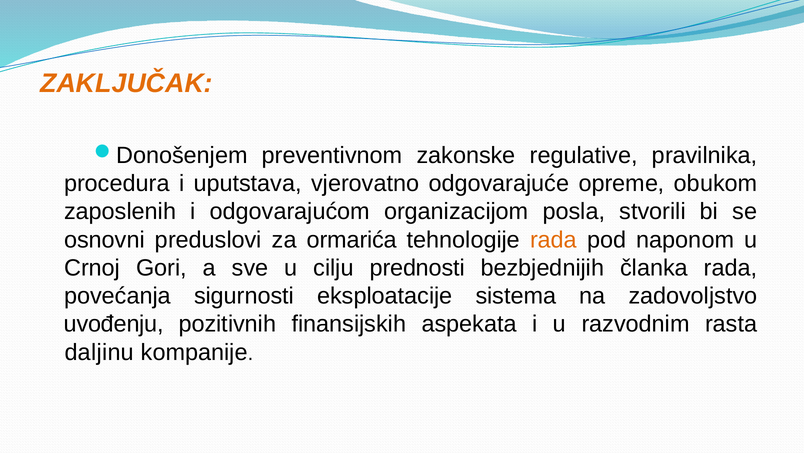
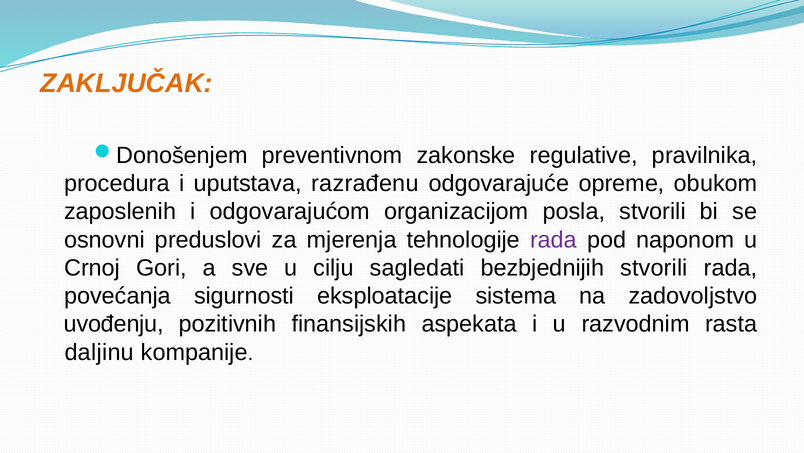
vjerovatno: vjerovatno -> razrađenu (365, 183)
ormarića: ormarića -> mjerenja (352, 239)
rada colour: orange -> purple (554, 239)
prednosti: prednosti -> sagledati (417, 268)
bezbjednijih članka: članka -> stvorili (654, 268)
